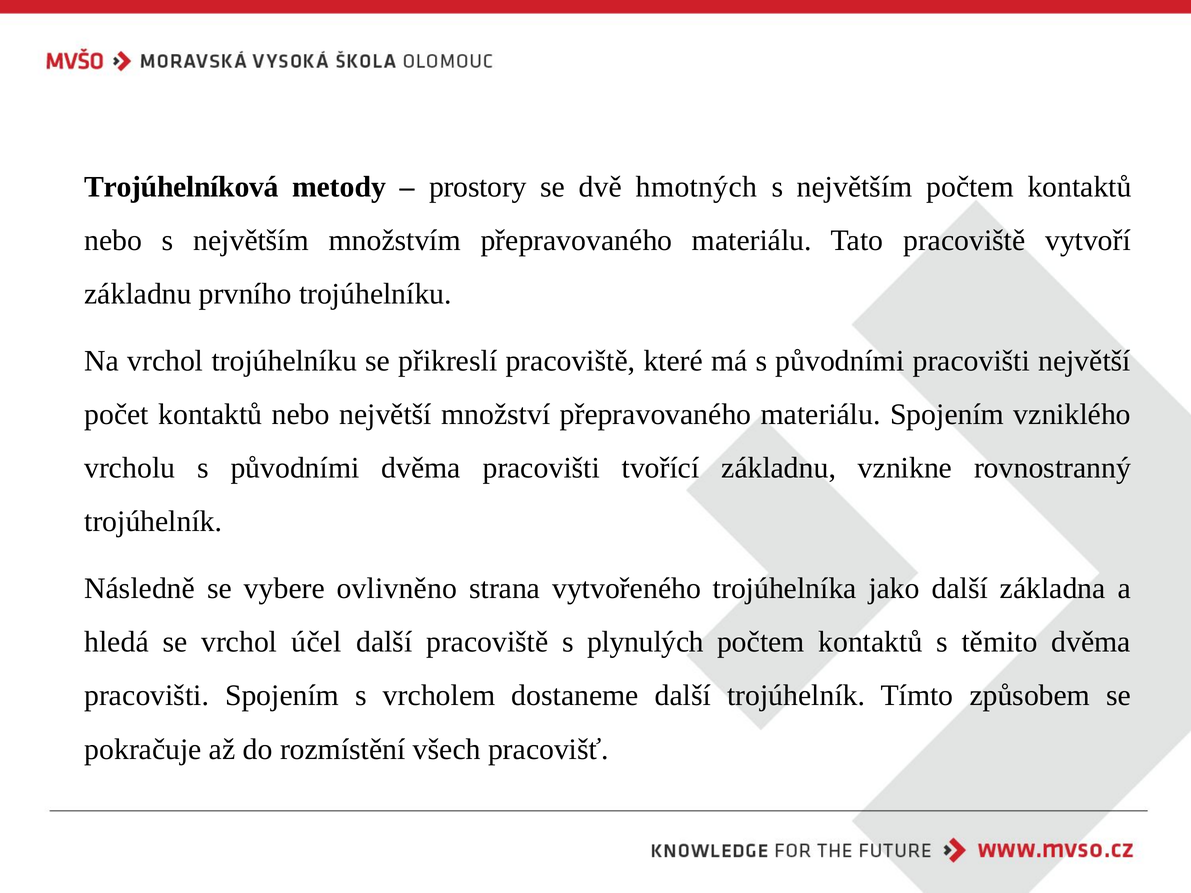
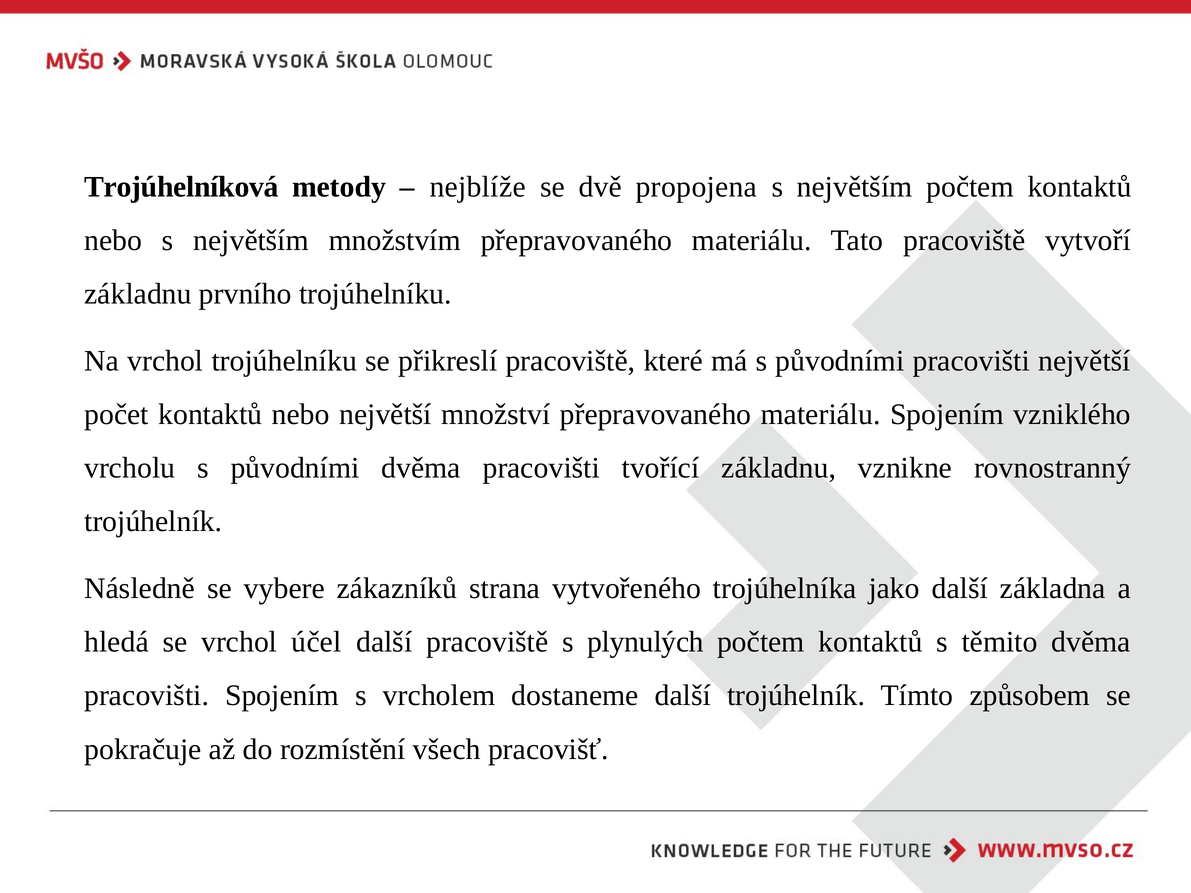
prostory: prostory -> nejblíže (478, 187)
hmotných: hmotných -> propojena (696, 187)
ovlivněno: ovlivněno -> zákazníků (397, 589)
